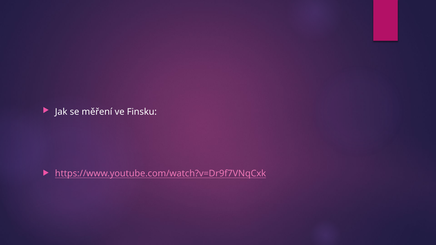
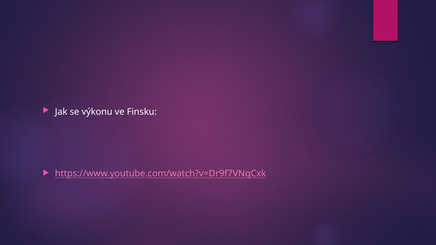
měření: měření -> výkonu (97, 112)
